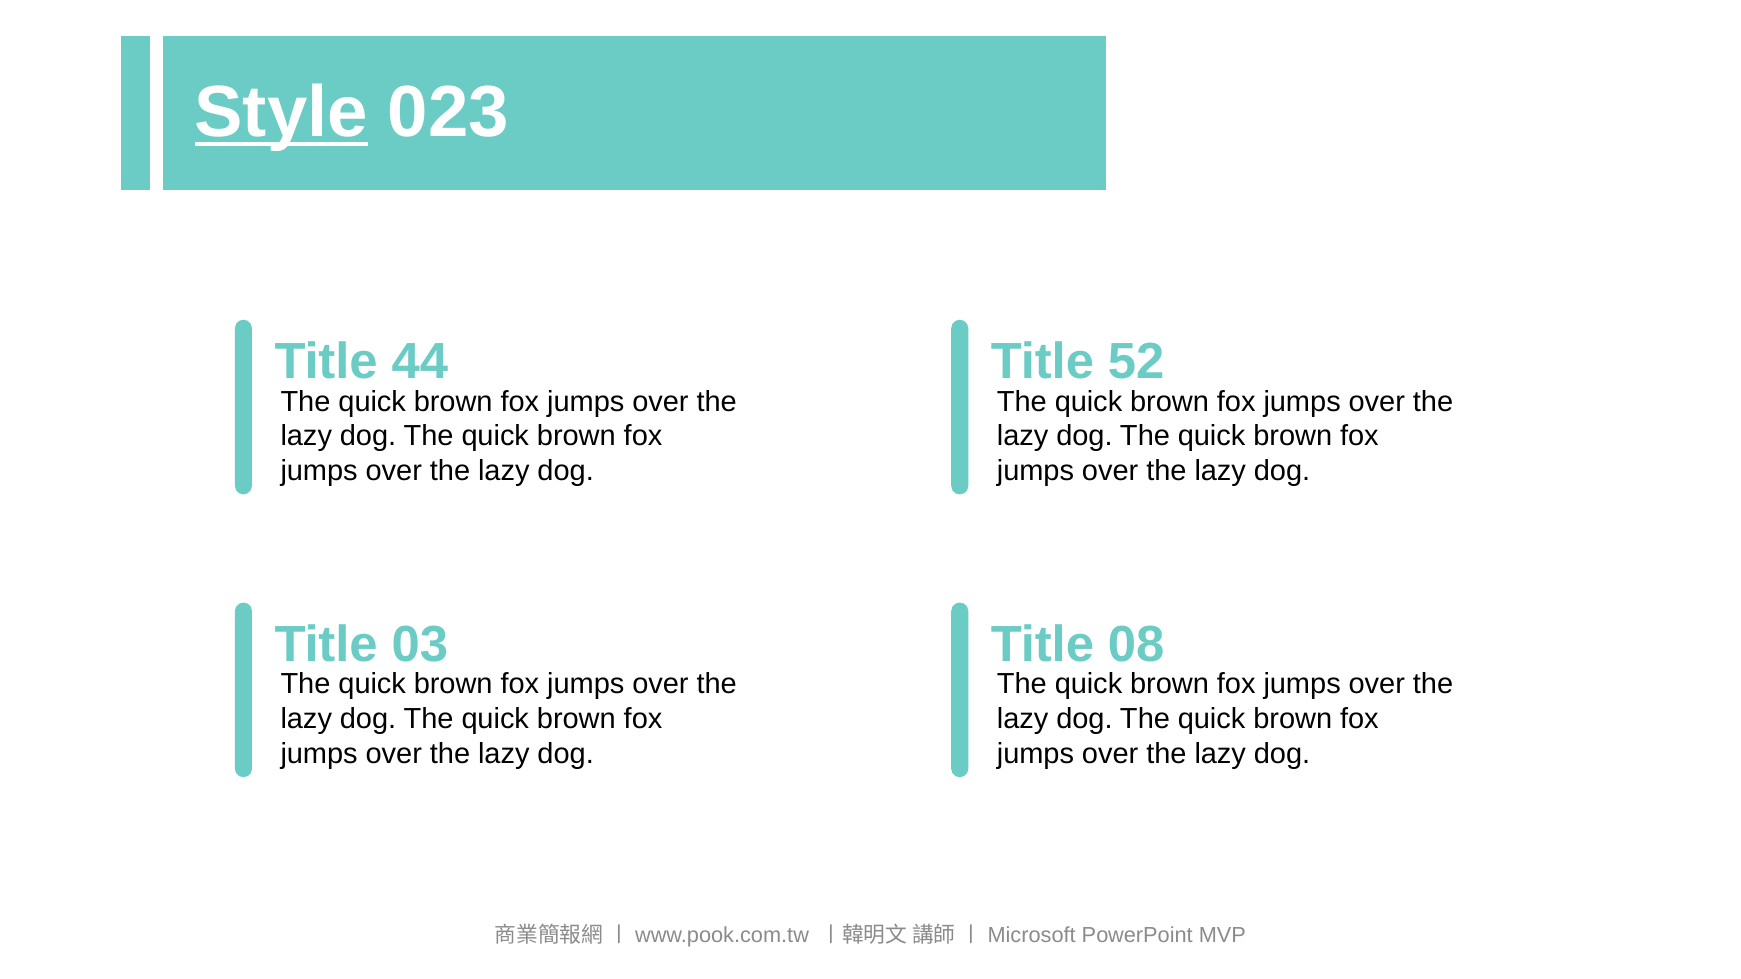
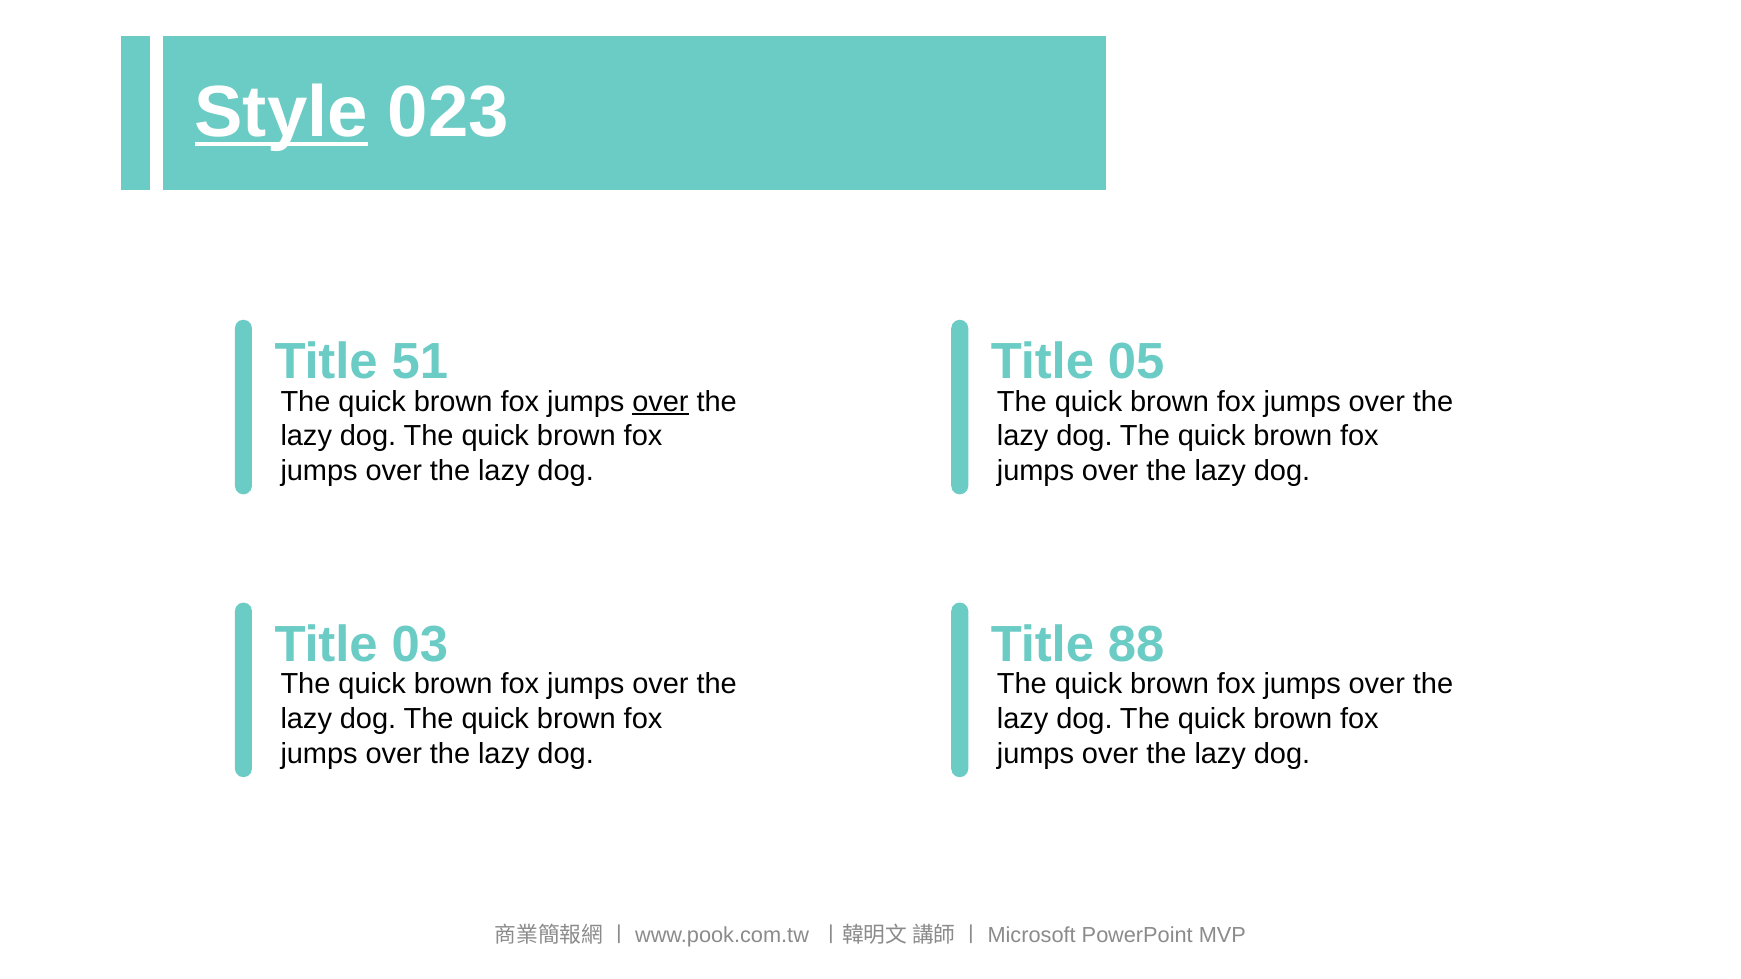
44: 44 -> 51 (420, 362)
52: 52 -> 05 (1136, 362)
over underline: none -> present (660, 402)
08: 08 -> 88 (1136, 644)
